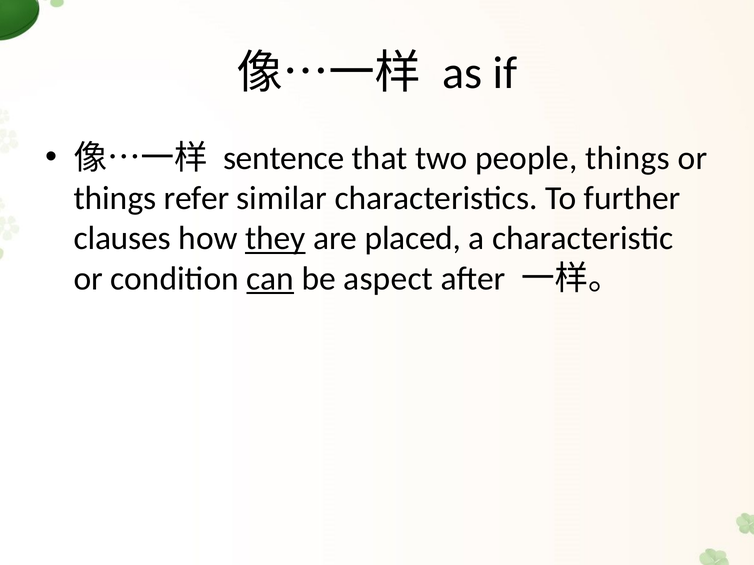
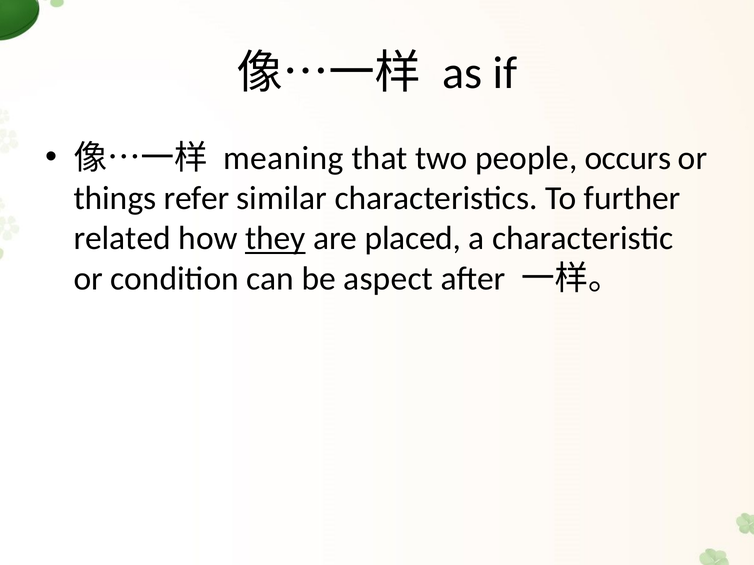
sentence: sentence -> meaning (283, 158)
people things: things -> occurs (628, 158)
clauses: clauses -> related (122, 239)
can underline: present -> none (270, 279)
